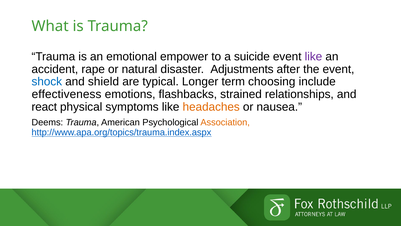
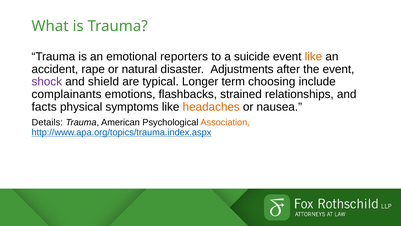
empower: empower -> reporters (184, 56)
like colour: purple -> orange (313, 56)
shock colour: blue -> purple (47, 82)
effectiveness: effectiveness -> complainants (67, 94)
react: react -> facts (44, 107)
Deems: Deems -> Details (47, 122)
